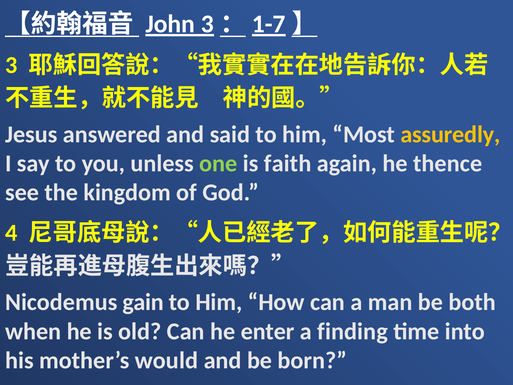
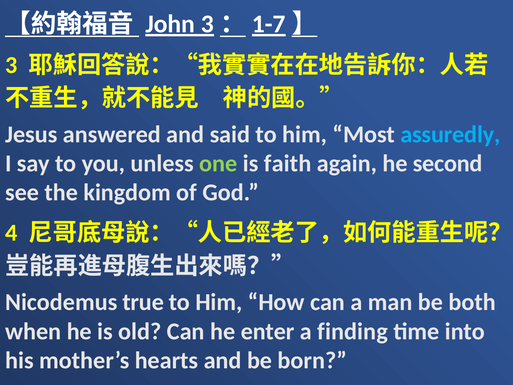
assuredly colour: yellow -> light blue (450, 134)
thence: thence -> second (448, 163)
gain: gain -> true (143, 302)
would: would -> hearts (166, 360)
